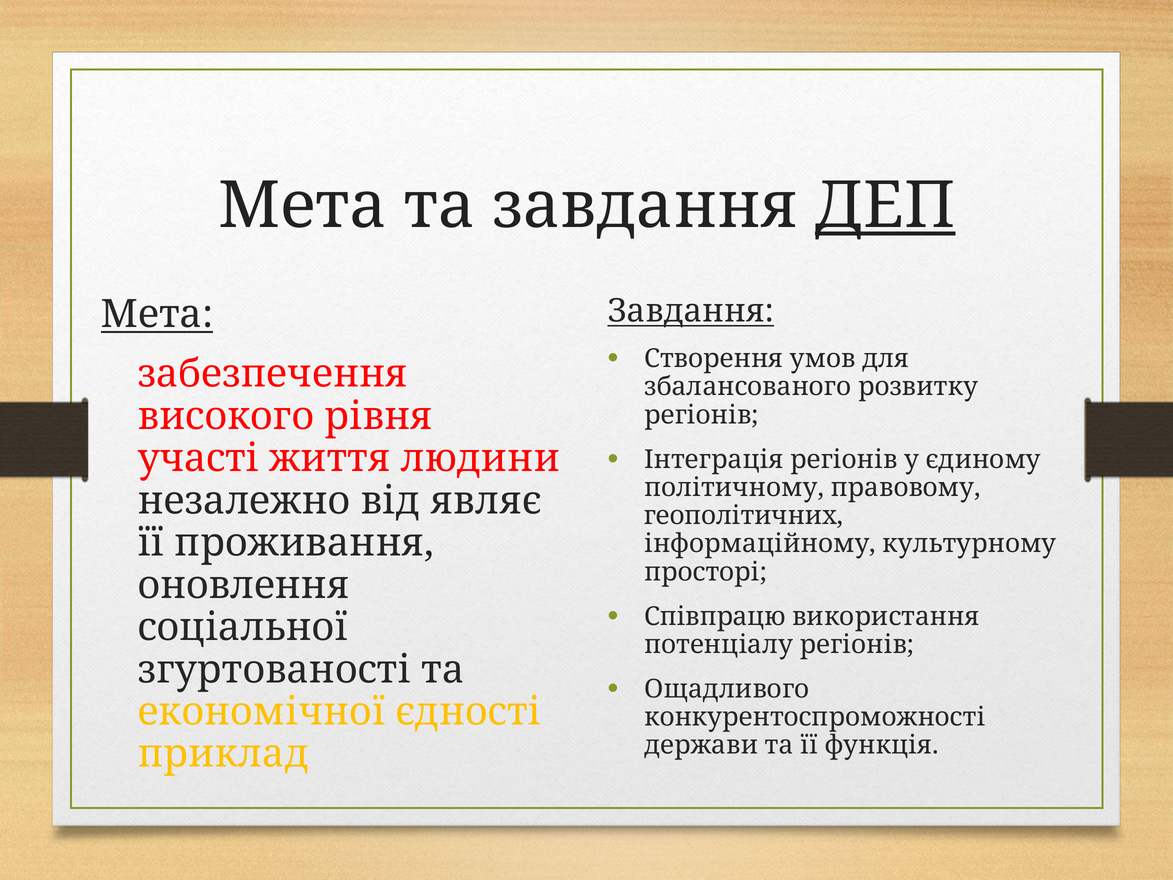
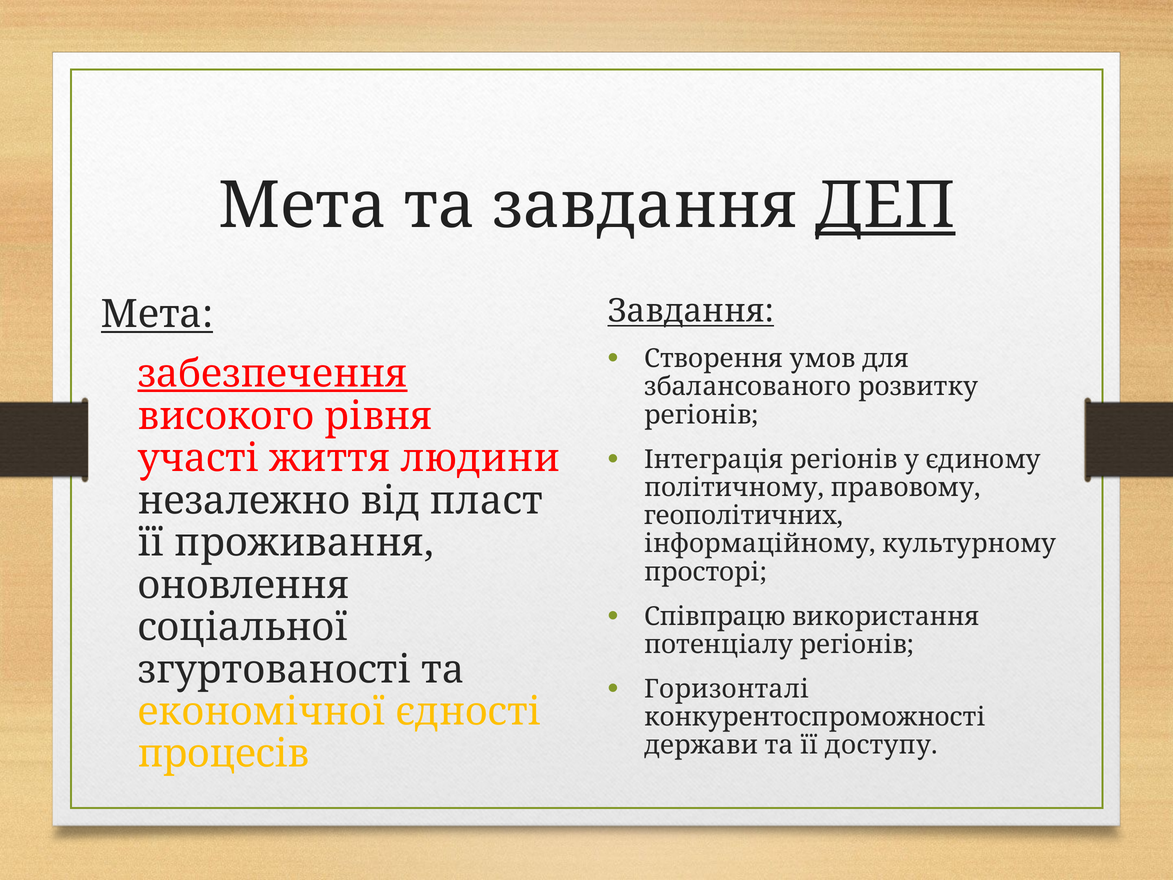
забезпечення underline: none -> present (273, 374)
являє: являє -> пласт (486, 501)
Ощадливого: Ощадливого -> Горизонталі (727, 689)
функція: функція -> доступу (881, 745)
приклад: приклад -> процесів (223, 754)
